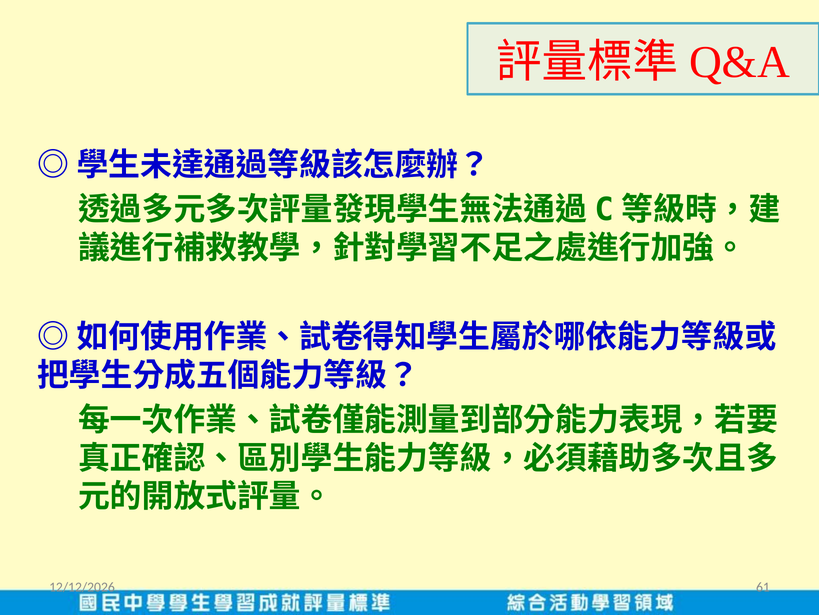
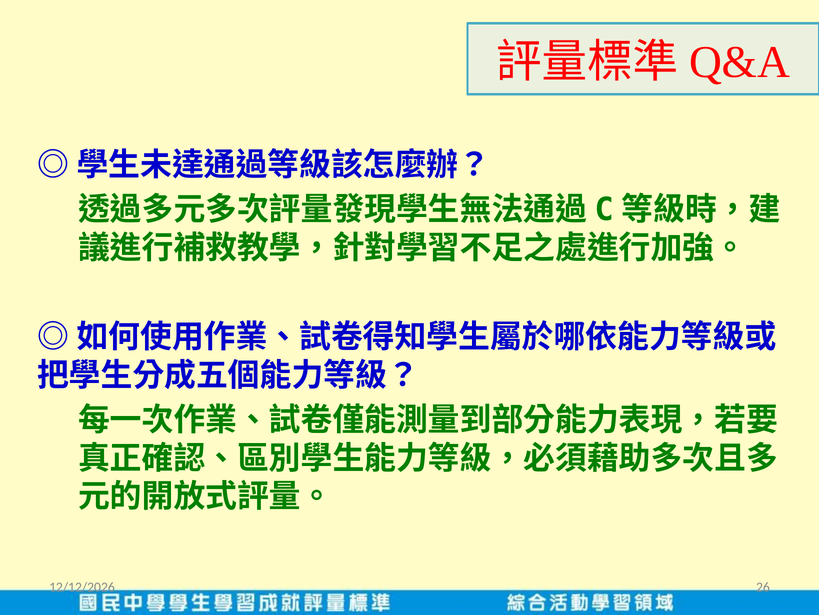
61: 61 -> 26 (763, 586)
